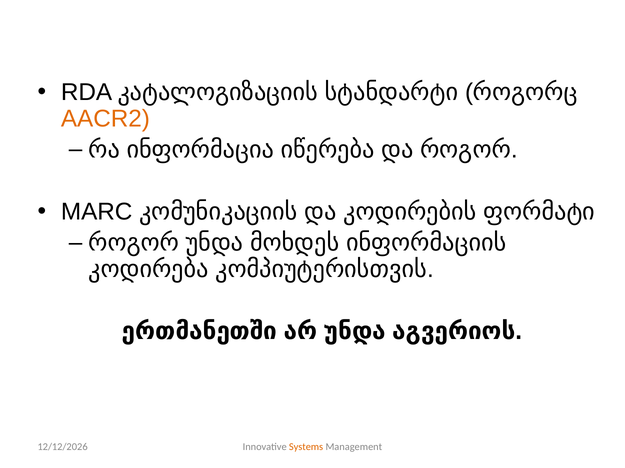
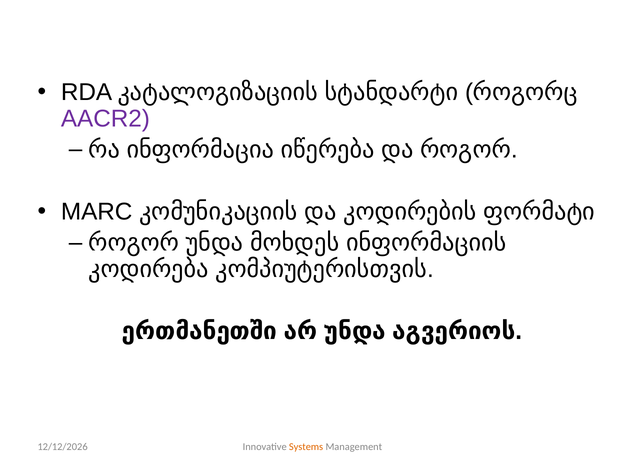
AACR2 colour: orange -> purple (105, 119)
